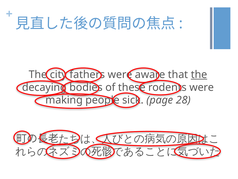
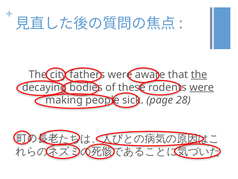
were underline: none -> present (202, 87)
